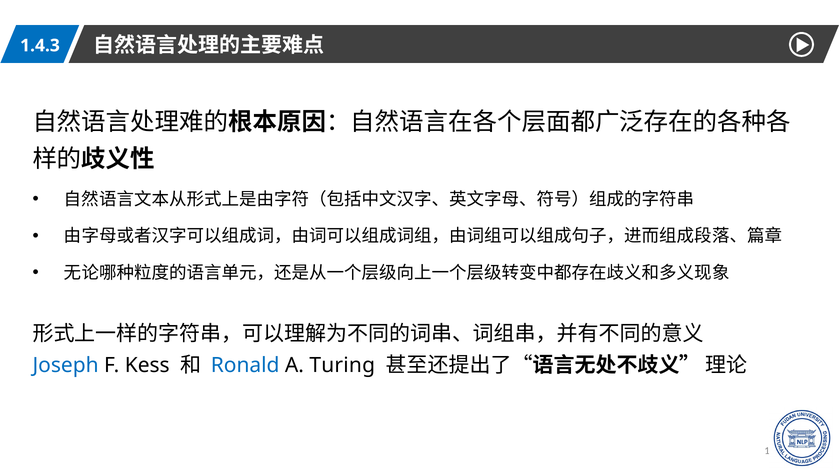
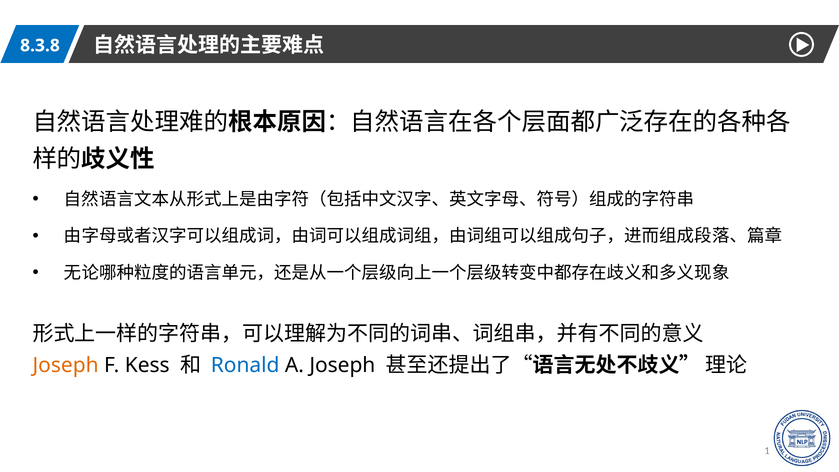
1.4.3: 1.4.3 -> 8.3.8 (40, 46)
Joseph colour: blue -> orange (66, 365)
A Turing: Turing -> Joseph (342, 365)
